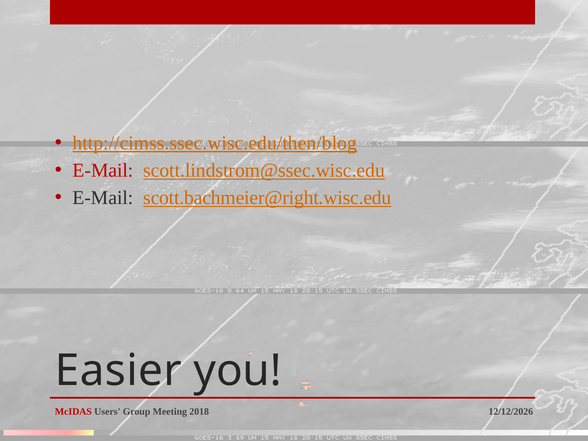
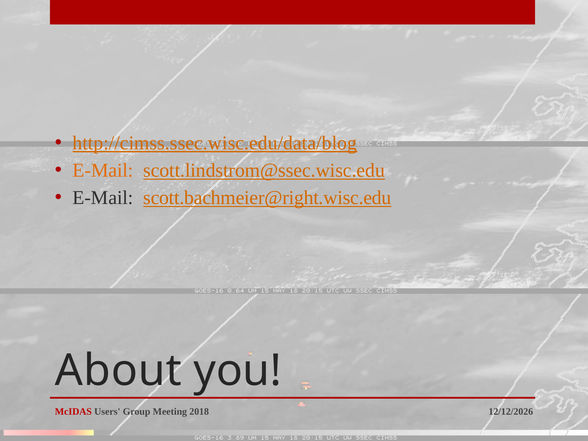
http://cimss.ssec.wisc.edu/then/blog: http://cimss.ssec.wisc.edu/then/blog -> http://cimss.ssec.wisc.edu/data/blog (215, 143)
E-Mail colour: red -> orange (103, 170)
Easier: Easier -> About (118, 371)
